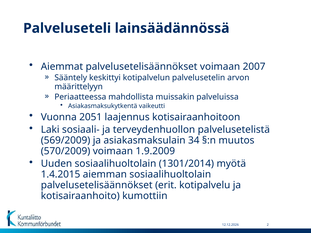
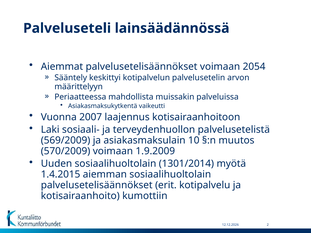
2007: 2007 -> 2054 (254, 67)
2051: 2051 -> 2007 (91, 117)
34: 34 -> 10 (194, 141)
